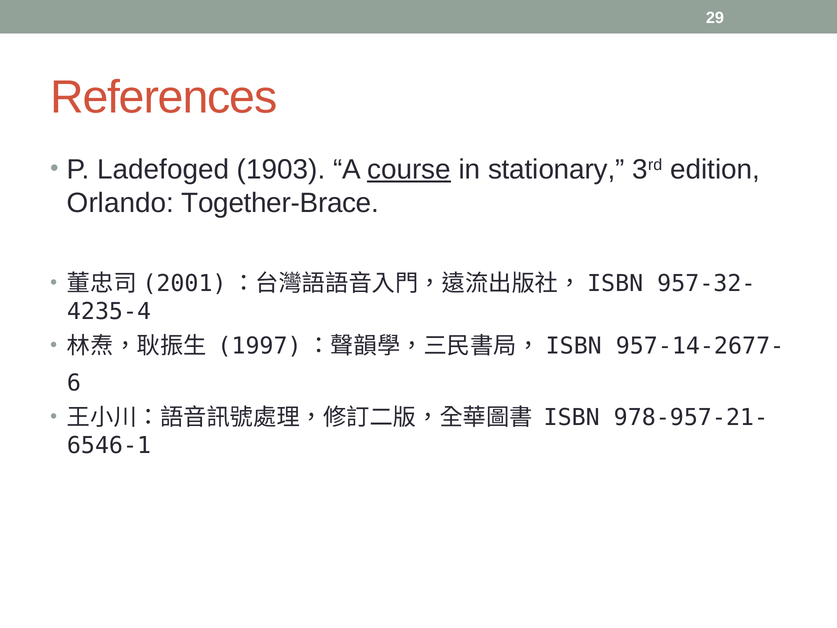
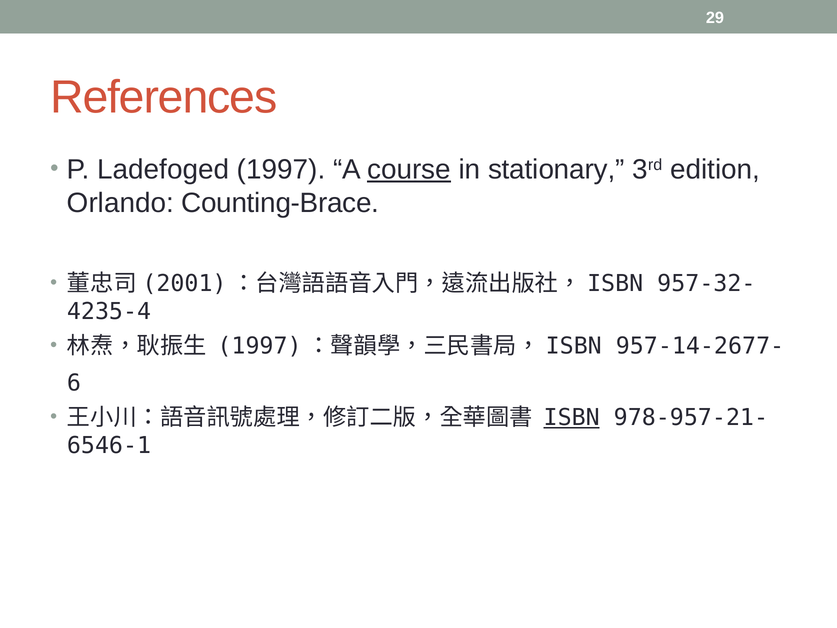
1903: 1903 -> 1997 (281, 169)
Together-Brace: Together-Brace -> Counting-Brace (280, 203)
ISBN underline: none -> present (572, 417)
